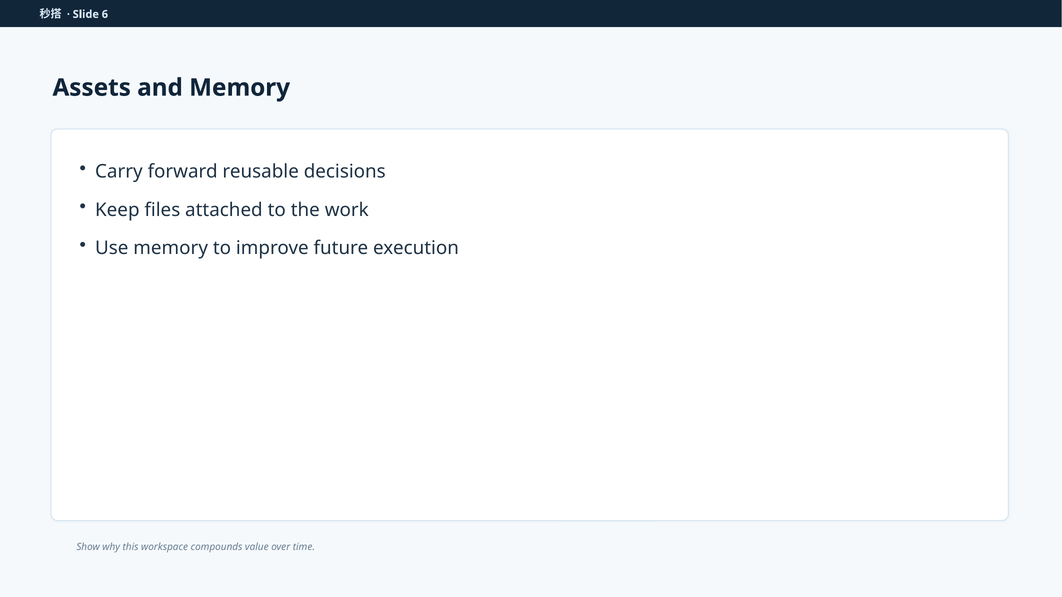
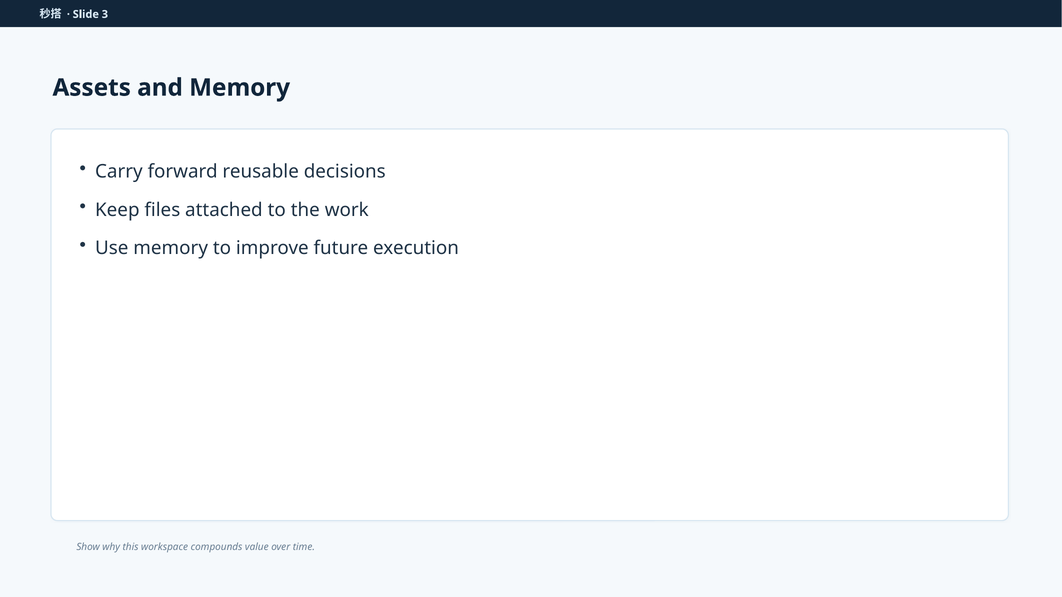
6: 6 -> 3 (105, 14)
